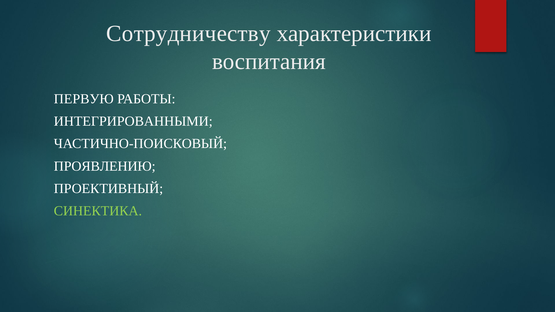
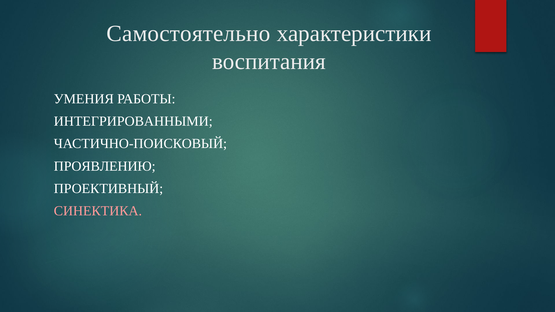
Сотрудничеству: Сотрудничеству -> Самостоятельно (189, 34)
ПЕРВУЮ: ПЕРВУЮ -> УМЕНИЯ (84, 99)
СИНЕКТИКА colour: light green -> pink (98, 211)
